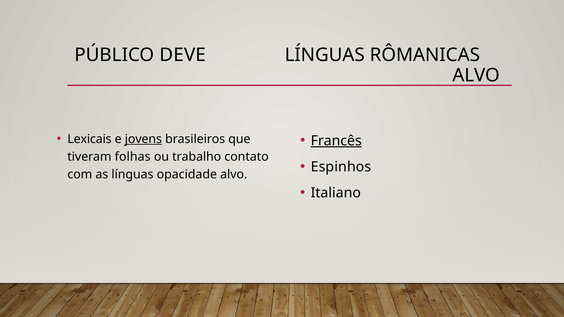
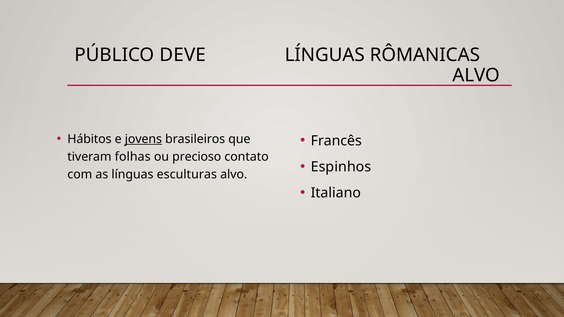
Lexicais: Lexicais -> Hábitos (89, 139)
Francês underline: present -> none (336, 141)
trabalho: trabalho -> precioso (197, 157)
opacidade: opacidade -> esculturas (187, 175)
